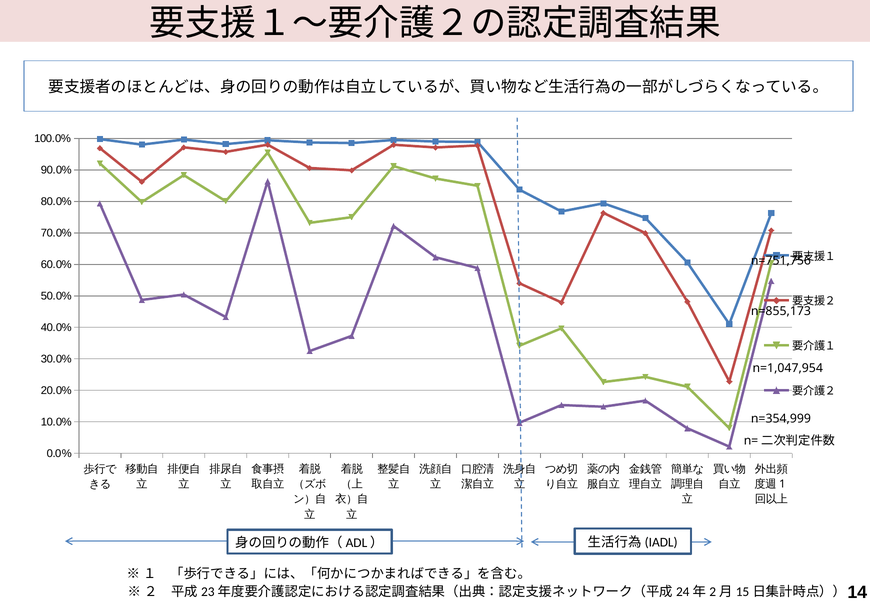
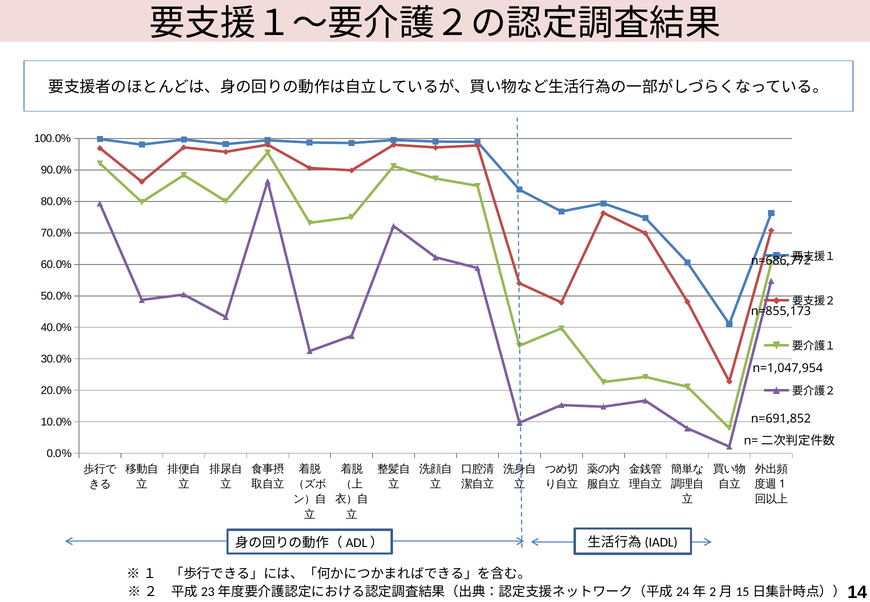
n=751,756: n=751,756 -> n=686,772 (781, 261)
n=354,999: n=354,999 -> n=691,852 (781, 419)
